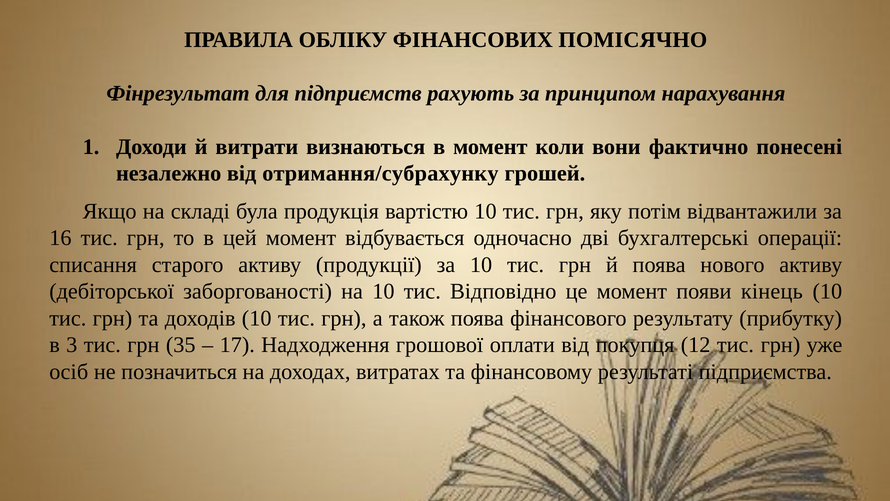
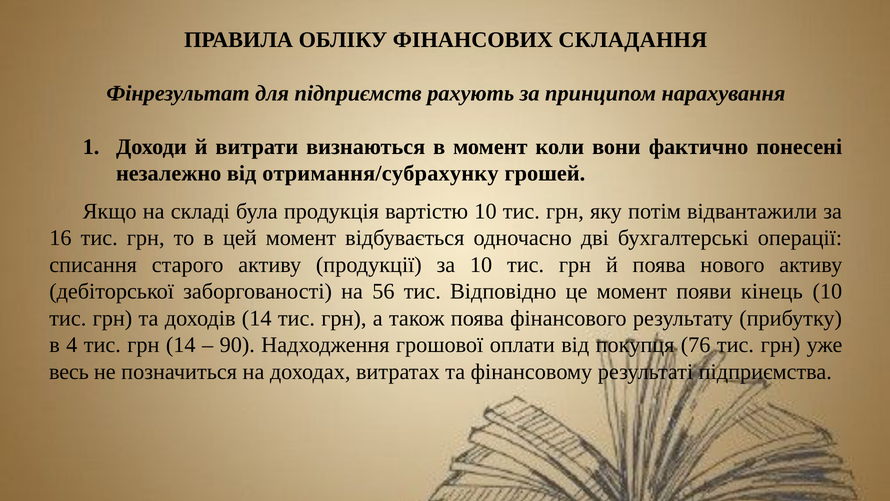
ПОМІСЯЧНО: ПОМІСЯЧНО -> СКЛАДАННЯ (633, 40)
на 10: 10 -> 56 (383, 291)
доходів 10: 10 -> 14 (257, 318)
3: 3 -> 4 (72, 345)
грн 35: 35 -> 14 (181, 345)
17: 17 -> 90 (237, 345)
12: 12 -> 76 (696, 345)
осіб: осіб -> весь (69, 371)
